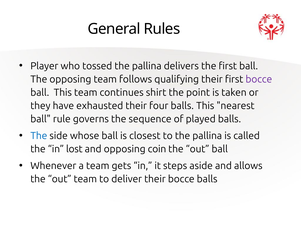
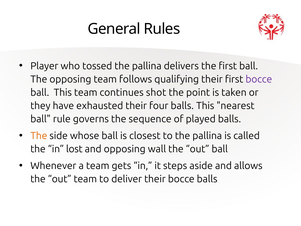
shirt: shirt -> shot (156, 92)
The colour: blue -> orange (39, 136)
coin: coin -> wall (157, 149)
